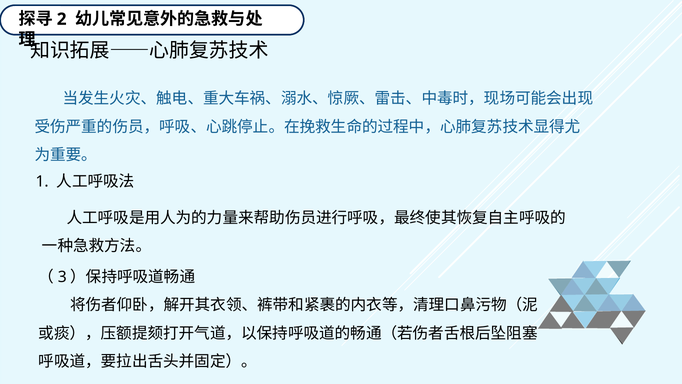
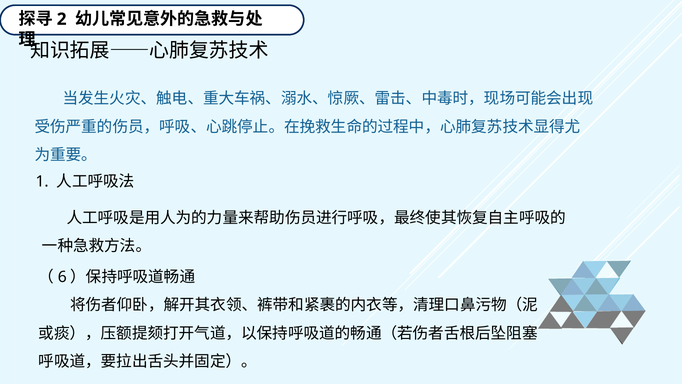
3: 3 -> 6 (62, 277)
